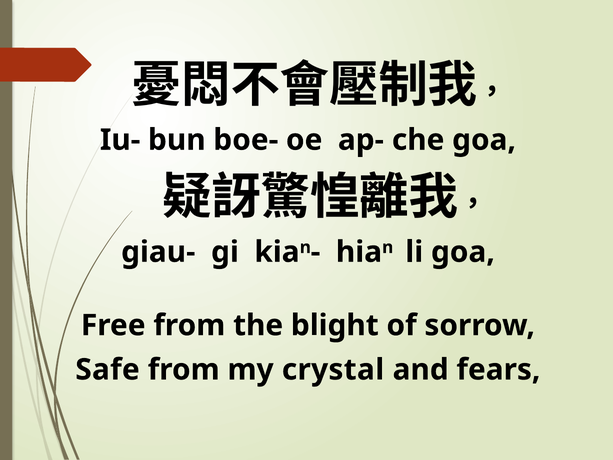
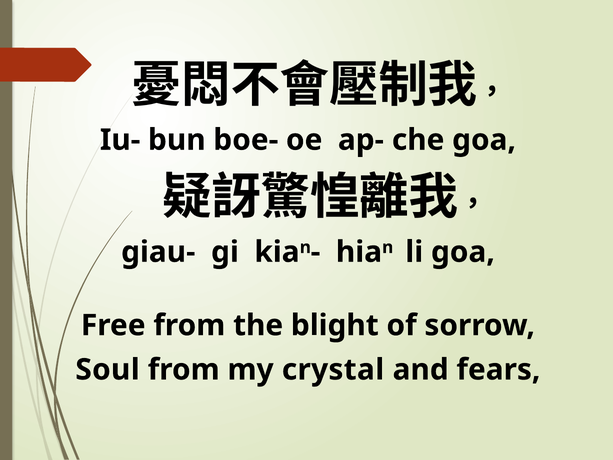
Safe: Safe -> Soul (107, 370)
